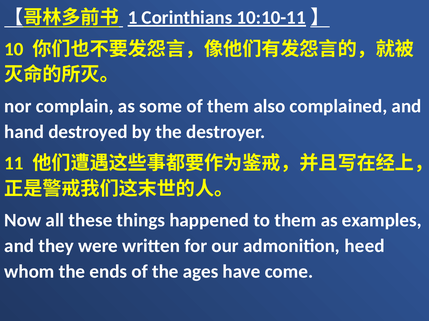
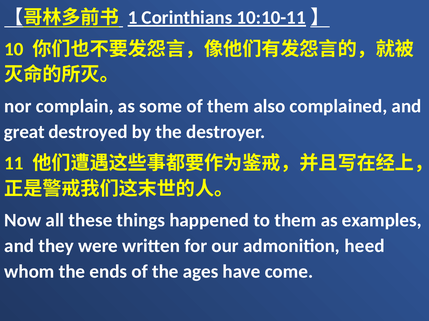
hand: hand -> great (24, 132)
